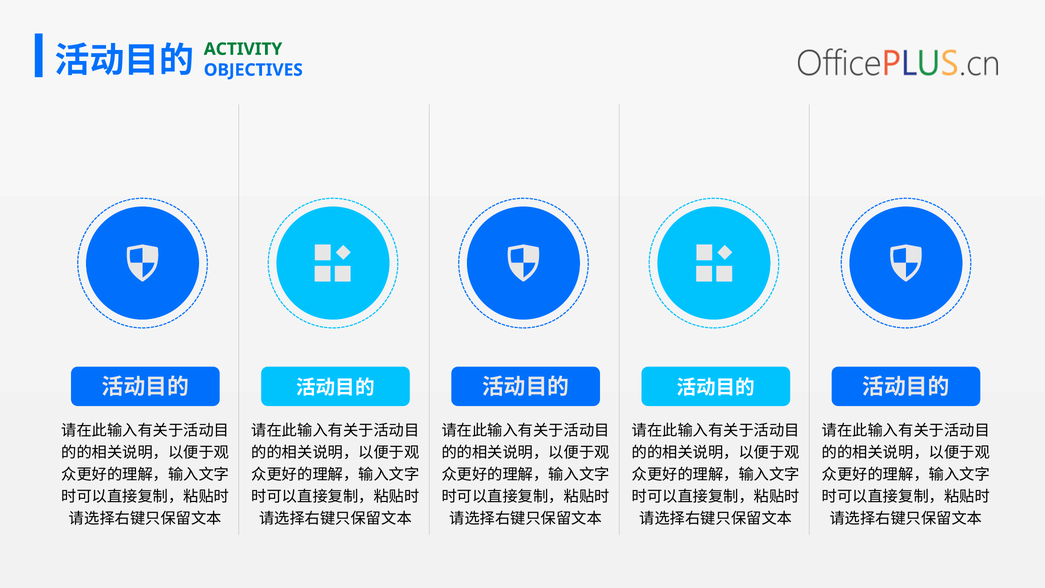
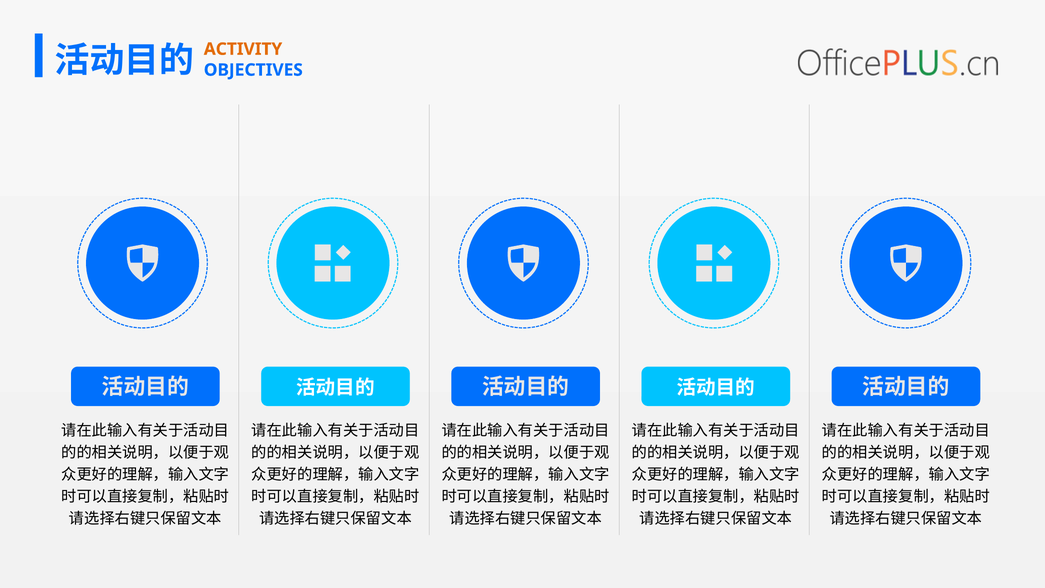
ACTIVITY colour: green -> orange (243, 49)
